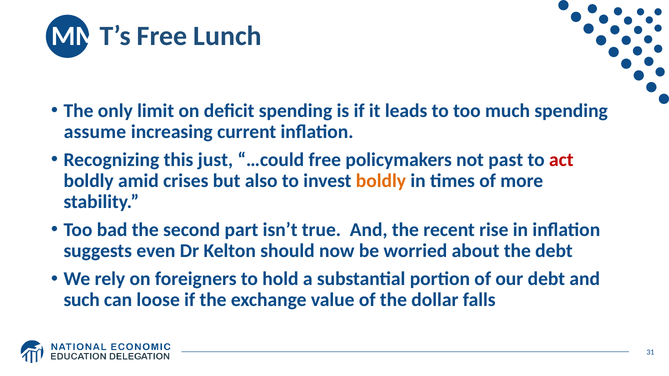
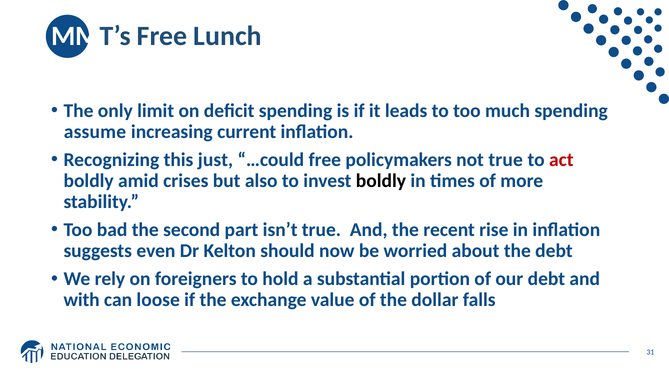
not past: past -> true (506, 160)
boldly colour: orange -> black (381, 181)
such: such -> with (82, 300)
